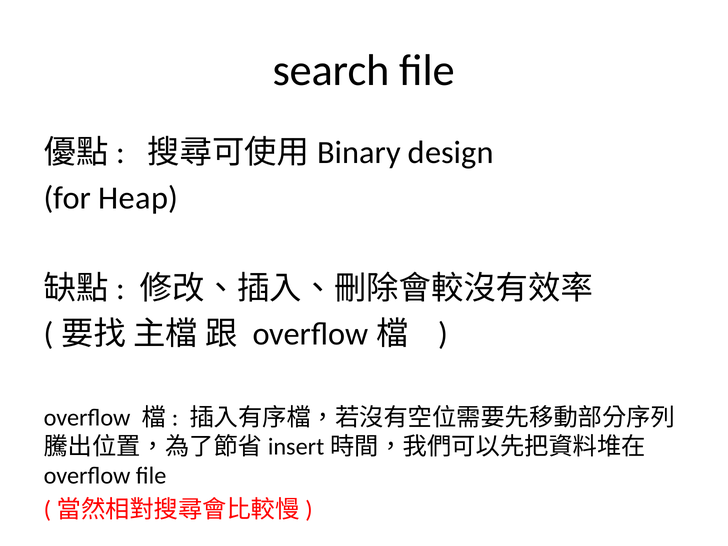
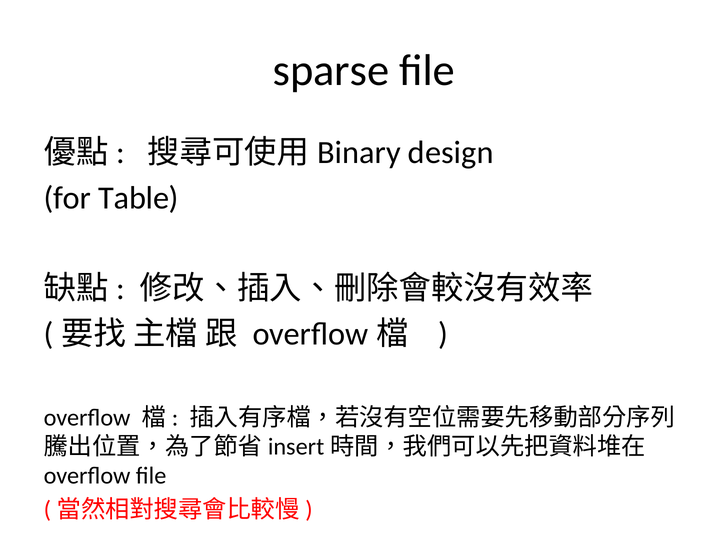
search: search -> sparse (331, 70)
Heap: Heap -> Table (139, 198)
